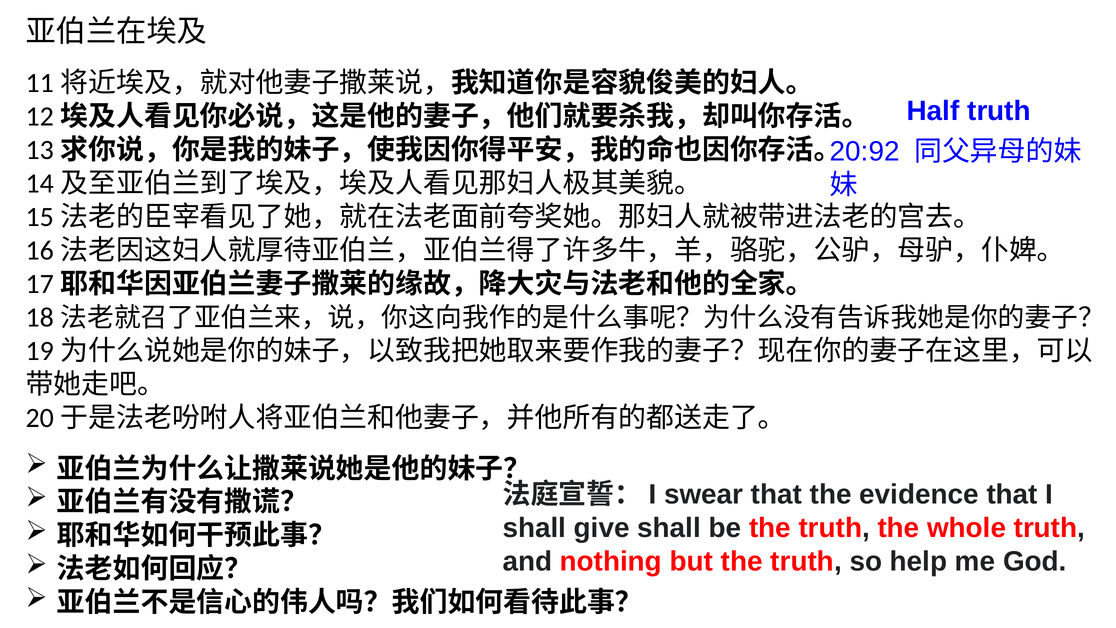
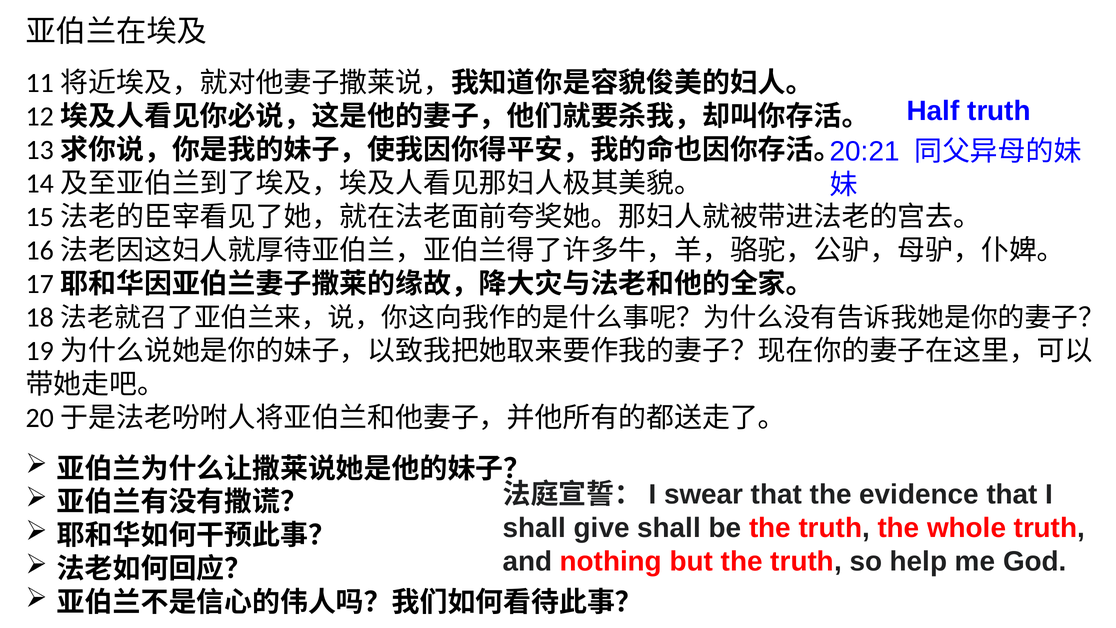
20:92: 20:92 -> 20:21 (865, 151)
